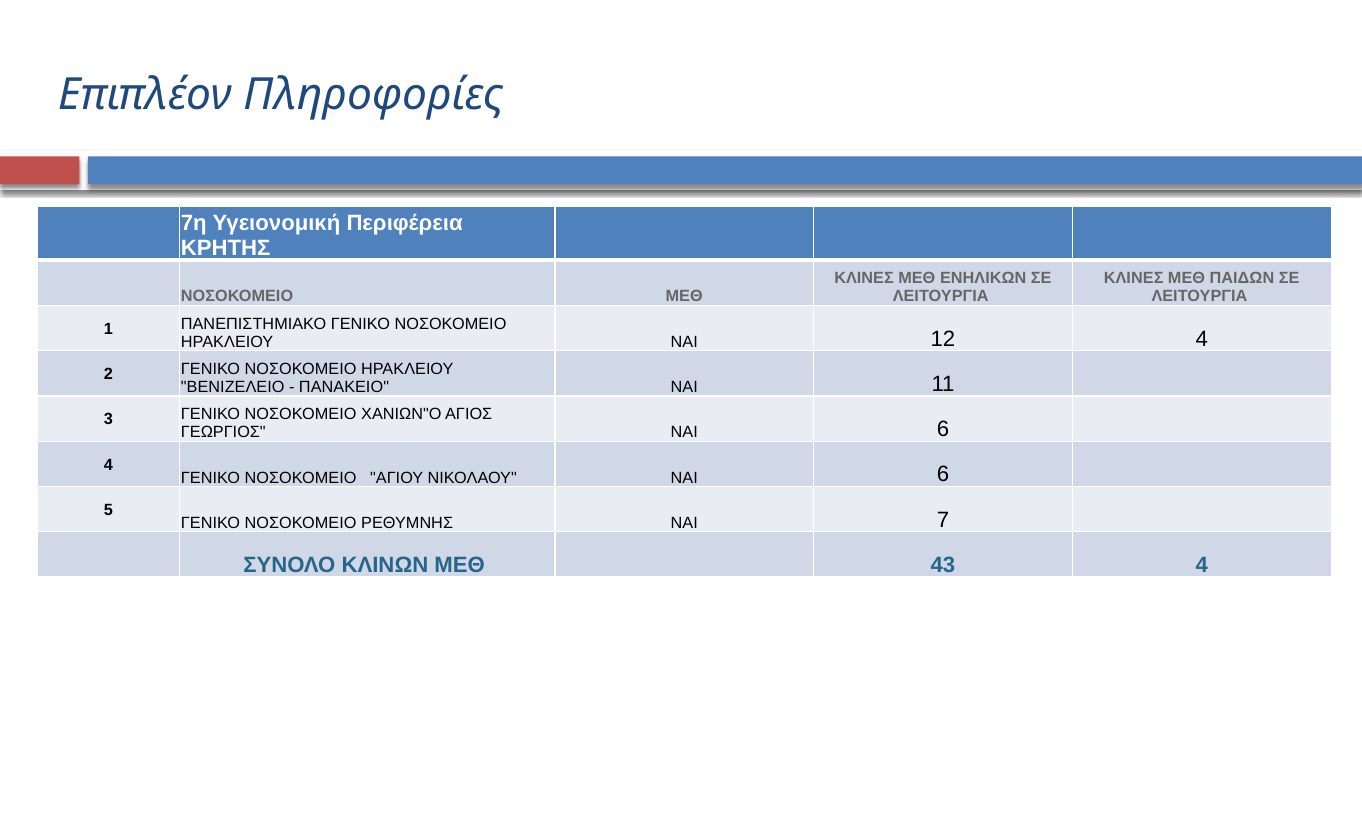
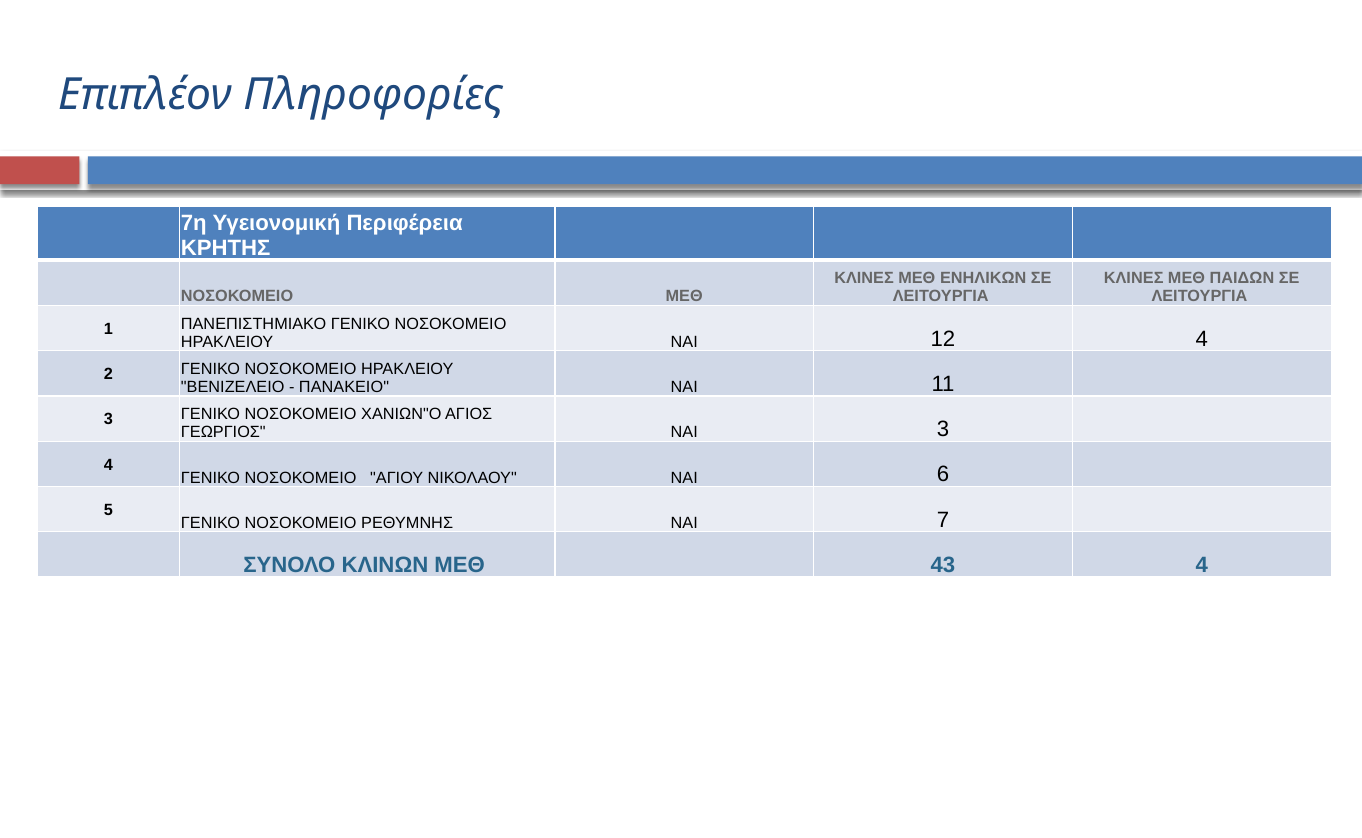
ΓΕΩΡΓΙΟΣ ΝΑΙ 6: 6 -> 3 (943, 429)
